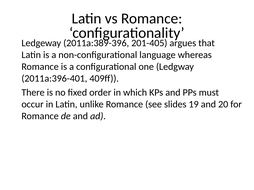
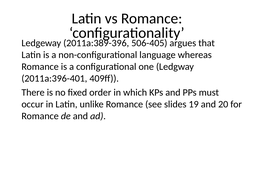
201-405: 201-405 -> 506-405 (149, 43)
